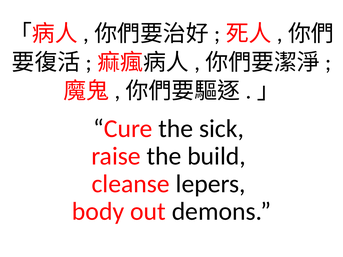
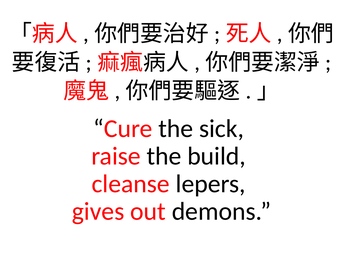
body: body -> gives (98, 212)
